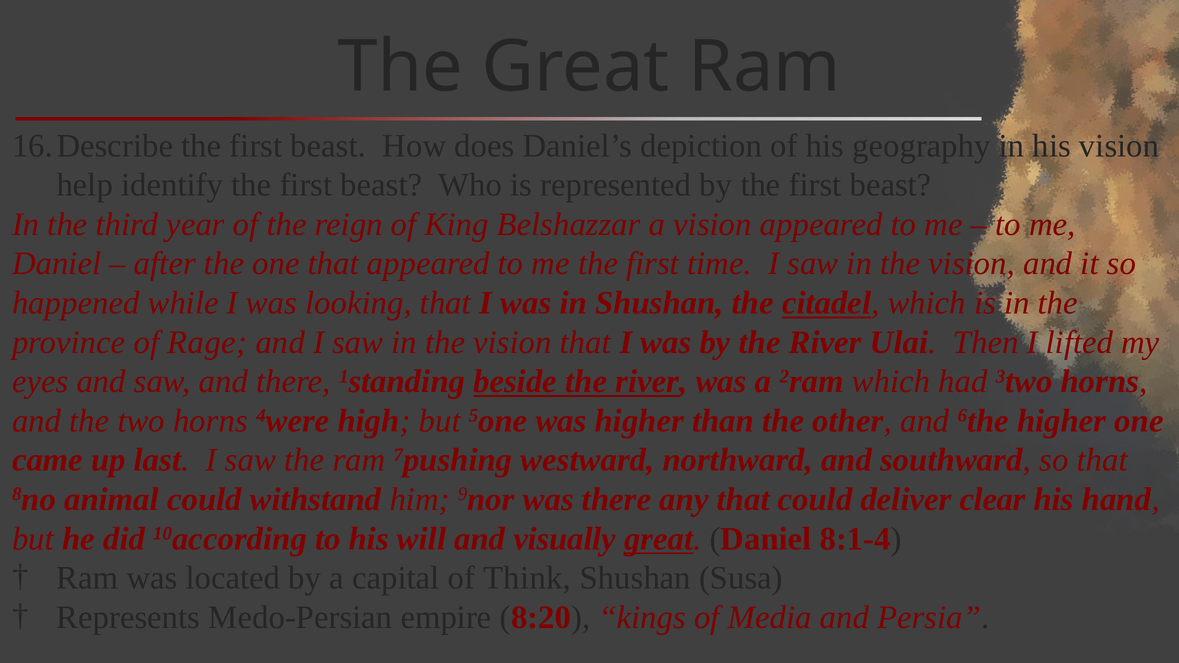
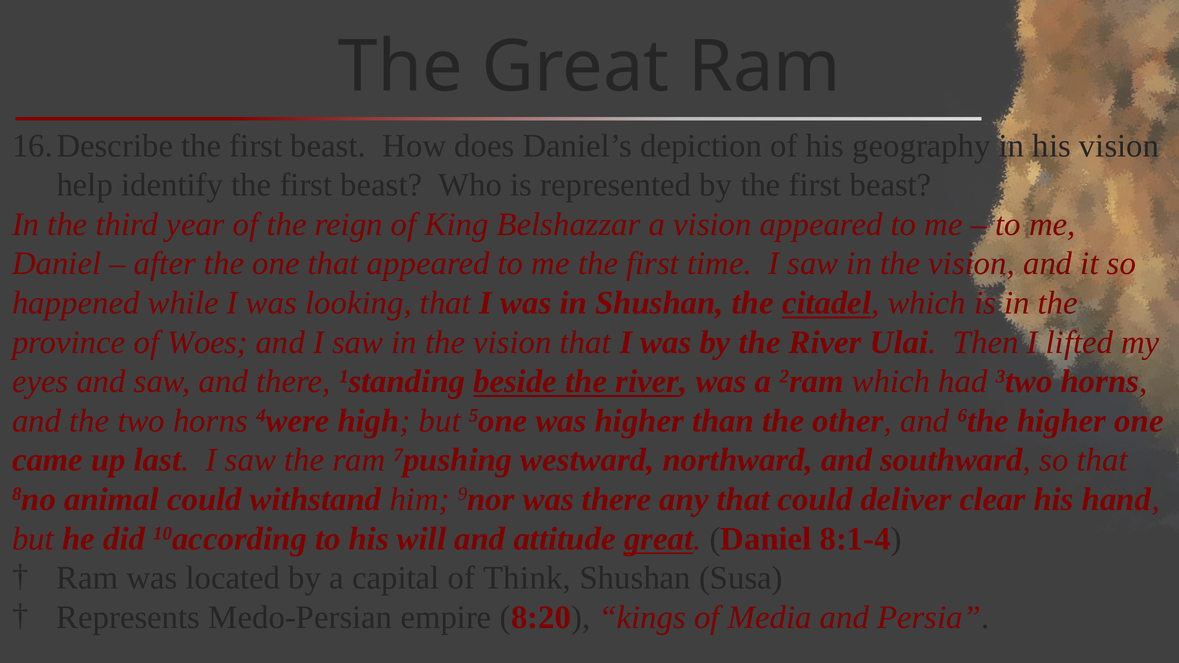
Rage: Rage -> Woes (208, 342)
visually: visually -> attitude (565, 539)
